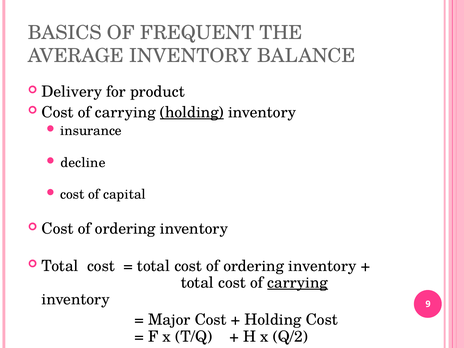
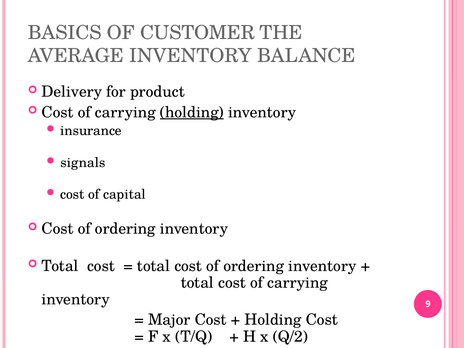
FREQUENT: FREQUENT -> CUSTOMER (197, 33)
decline: decline -> signals (83, 163)
carrying underline: present -> none (298, 283)
